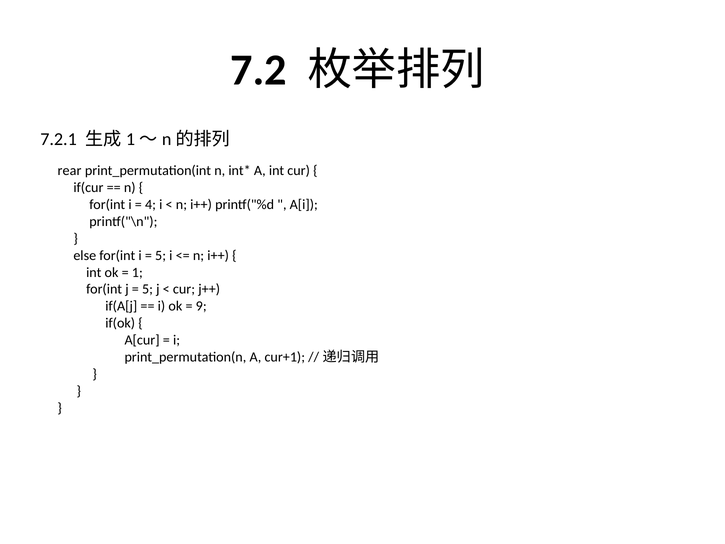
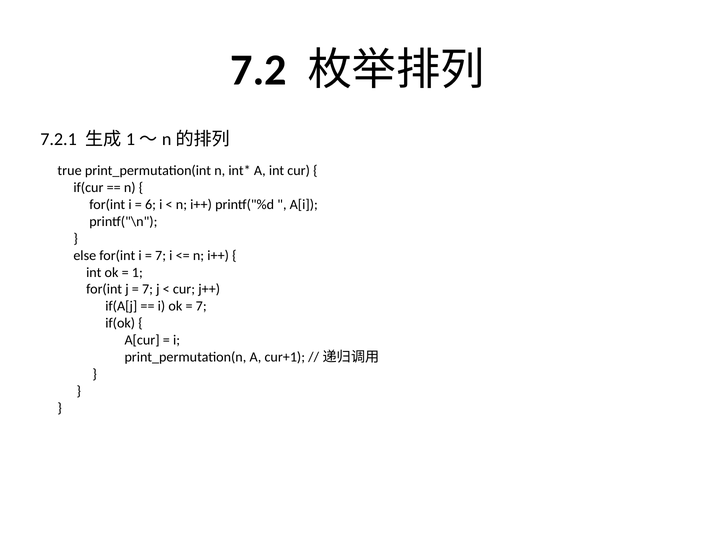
rear: rear -> true (70, 171)
4: 4 -> 6 (151, 205)
5: 5 -> 7 (161, 255)
5: 5 -> 7 (148, 289)
9: 9 -> 7 (201, 306)
